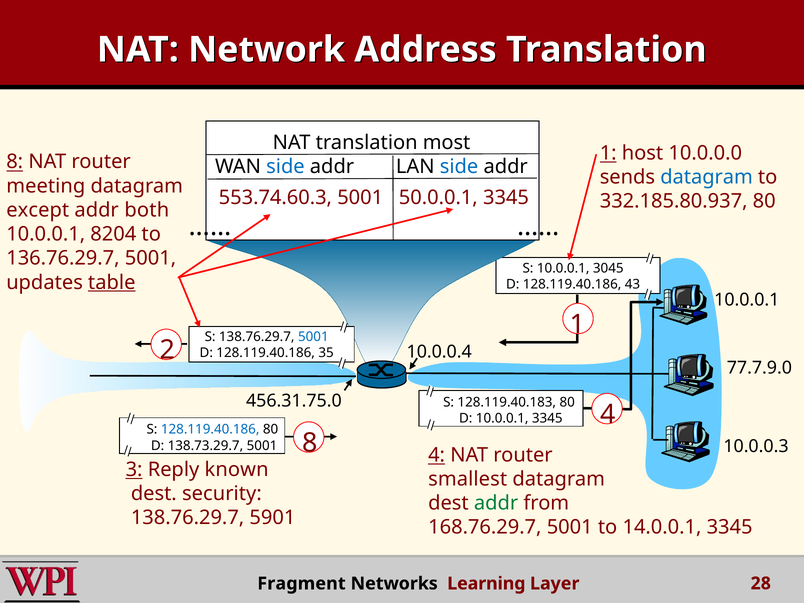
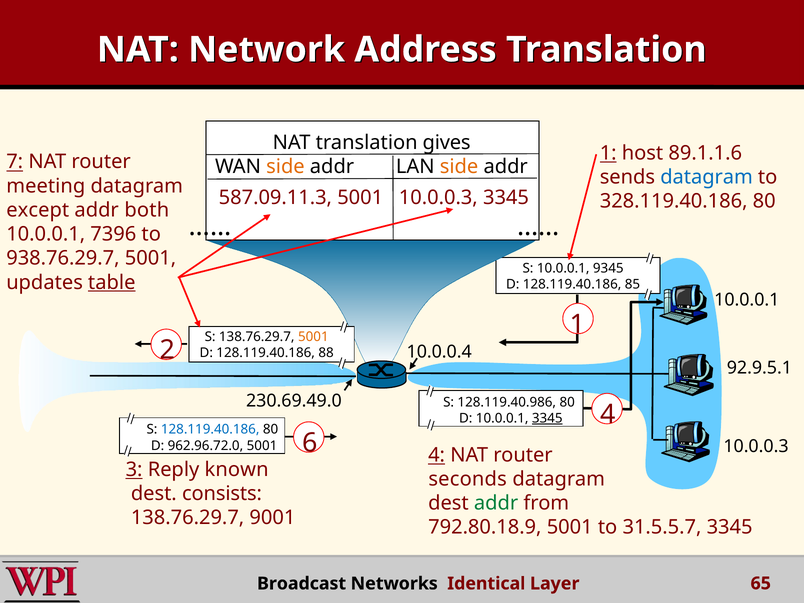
most: most -> gives (447, 143)
10.0.0.0: 10.0.0.0 -> 89.1.1.6 (705, 153)
8: 8 -> 7 (15, 162)
side colour: blue -> orange (285, 167)
side colour: blue -> orange (459, 167)
553.74.60.3: 553.74.60.3 -> 587.09.11.3 (275, 198)
5001 50.0.0.1: 50.0.0.1 -> 10.0.0.3 (438, 198)
332.185.80.937: 332.185.80.937 -> 328.119.40.186 (674, 201)
8204: 8204 -> 7396 (113, 234)
136.76.29.7: 136.76.29.7 -> 938.76.29.7 (63, 258)
3045: 3045 -> 9345 (608, 268)
43: 43 -> 85 (632, 284)
5001 colour: blue -> orange (313, 337)
35: 35 -> 88 (326, 353)
77.7.9.0: 77.7.9.0 -> 92.9.5.1 (759, 368)
456.31.75.0: 456.31.75.0 -> 230.69.49.0 (294, 401)
128.119.40.183: 128.119.40.183 -> 128.119.40.986 (507, 402)
3345 underline: none -> present (547, 418)
138.73.29.7: 138.73.29.7 -> 962.96.72.0 (205, 446)
5001 8: 8 -> 6 (310, 443)
smallest: smallest -> seconds (468, 479)
security: security -> consists (222, 494)
5901: 5901 -> 9001 (272, 518)
168.76.29.7: 168.76.29.7 -> 792.80.18.9 (485, 527)
14.0.0.1: 14.0.0.1 -> 31.5.5.7 (662, 527)
Fragment: Fragment -> Broadcast (302, 584)
Learning: Learning -> Identical (486, 584)
28: 28 -> 65 (761, 583)
